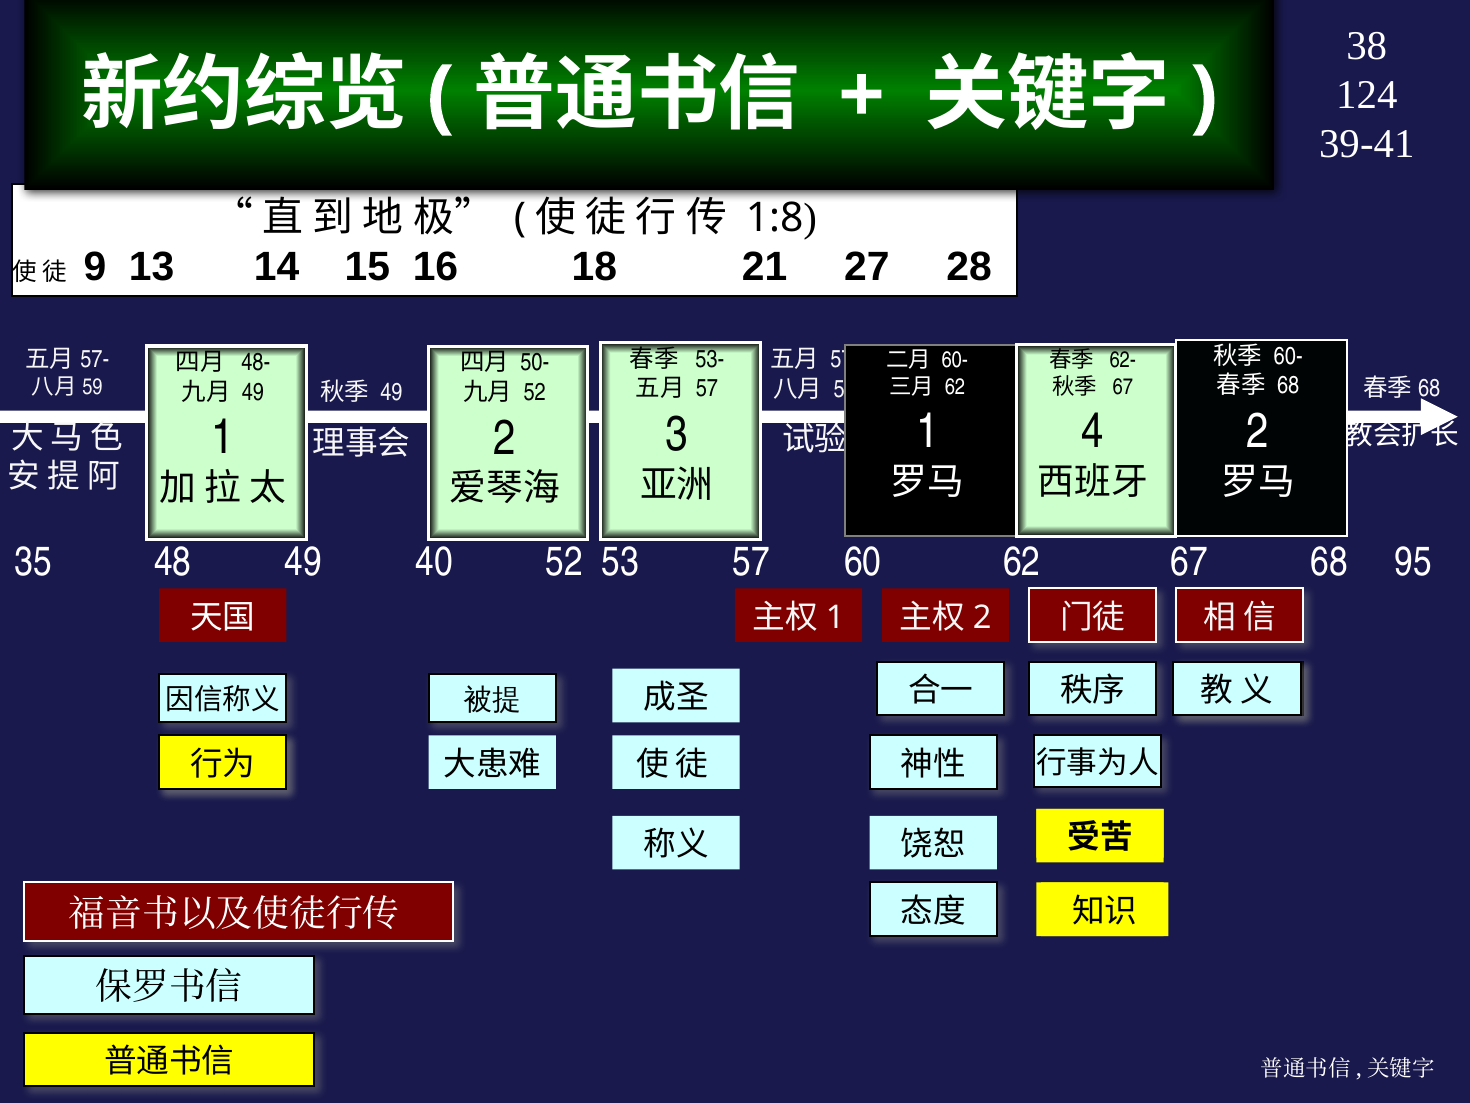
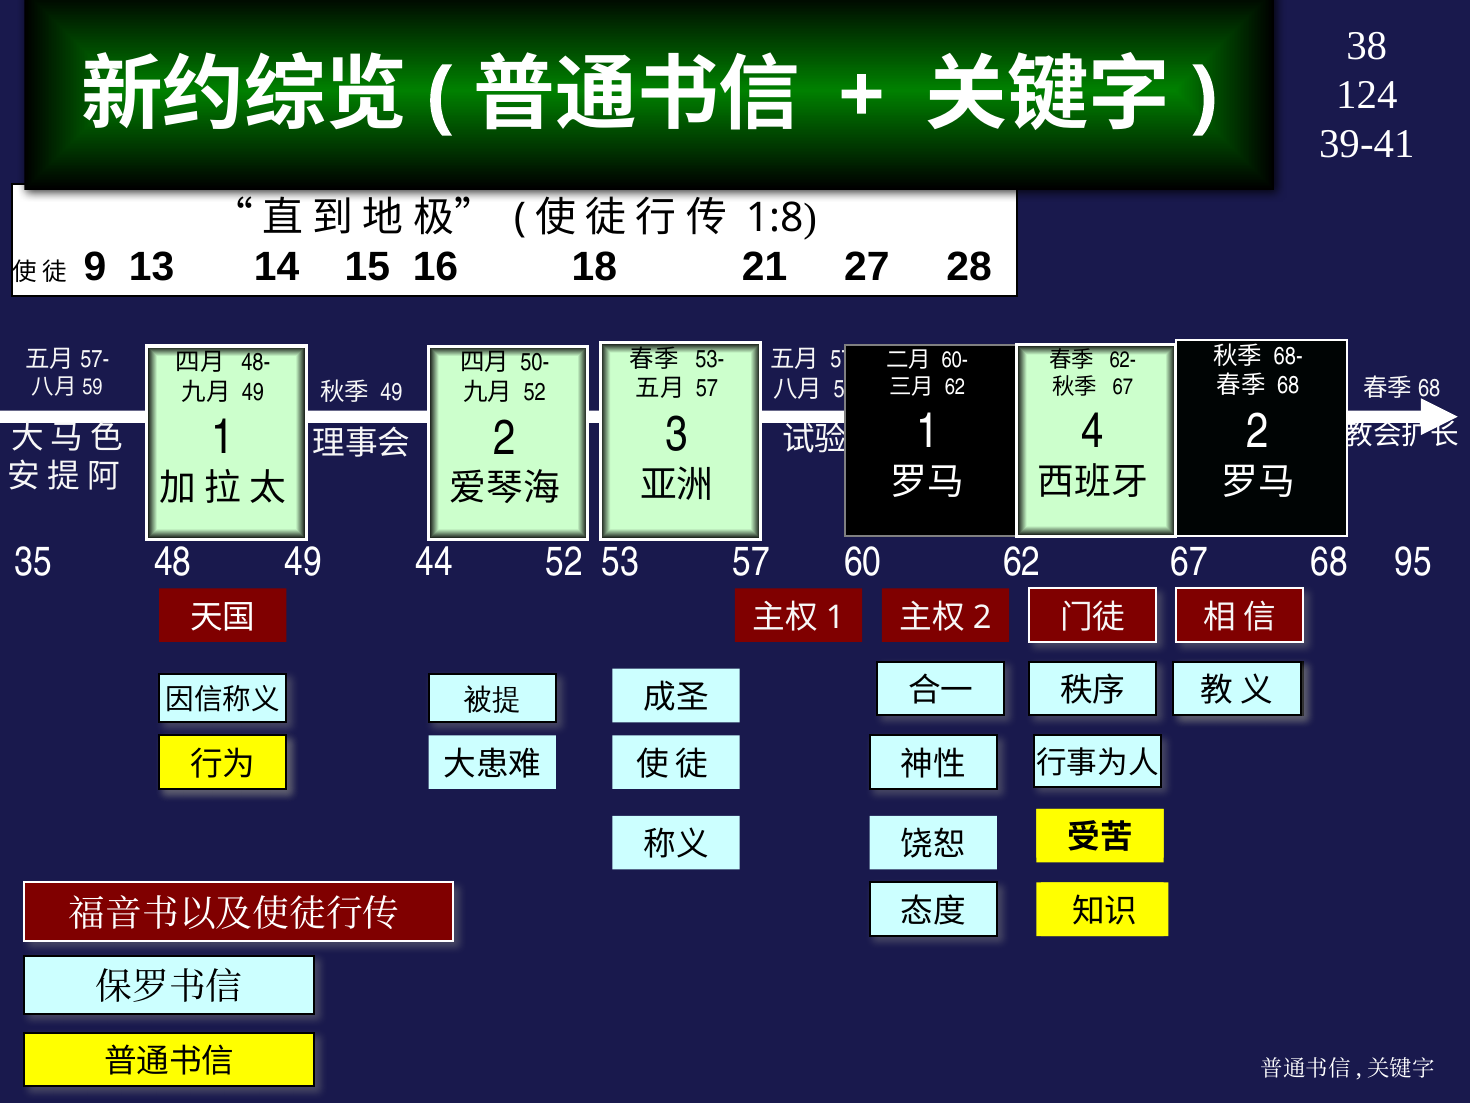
60-: 60- -> 68- (1288, 356)
40: 40 -> 44 (434, 561)
